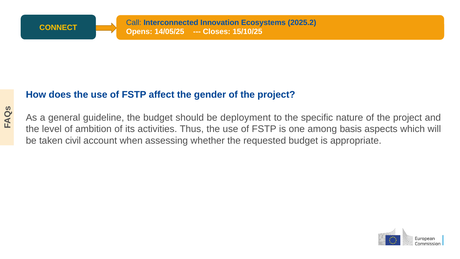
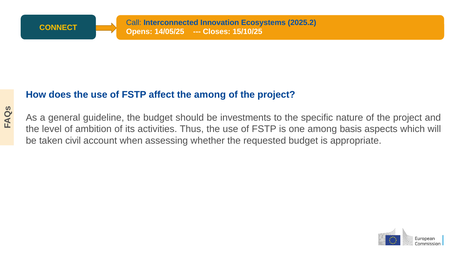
the gender: gender -> among (210, 94)
deployment: deployment -> investments (246, 117)
